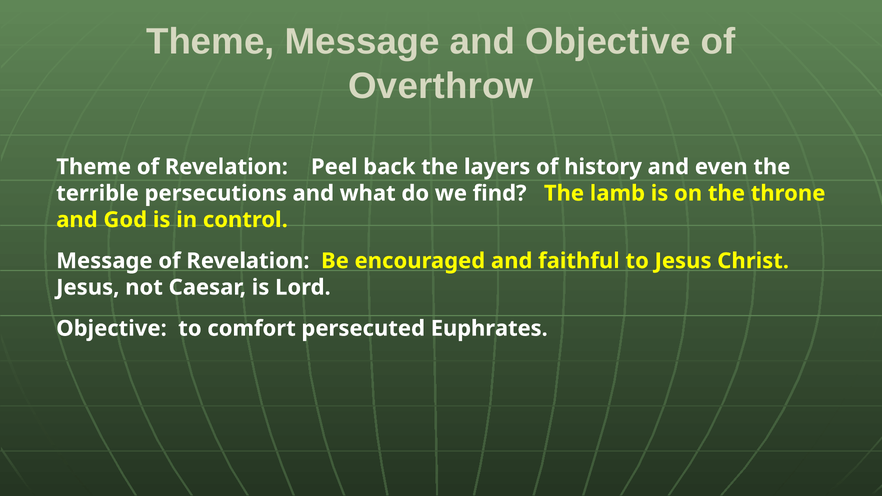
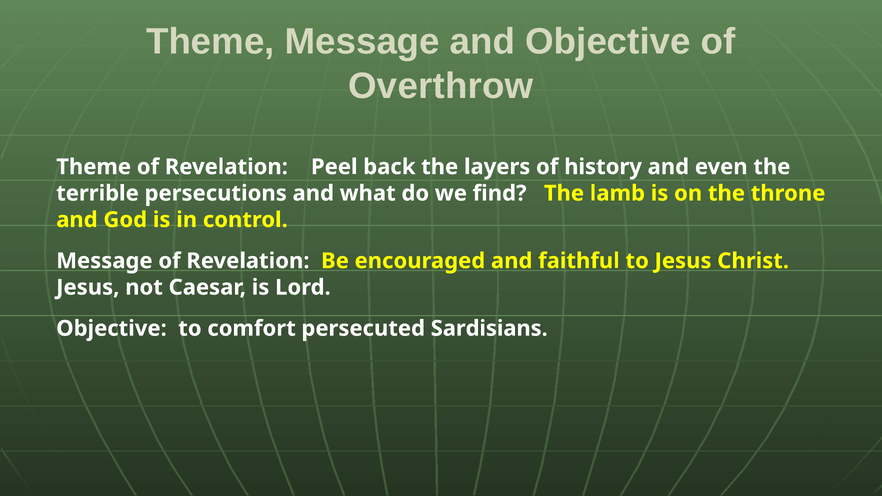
Euphrates: Euphrates -> Sardisians (489, 329)
